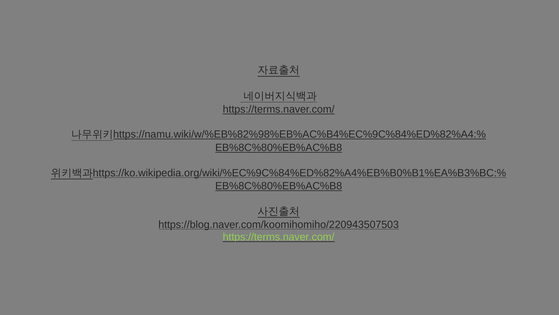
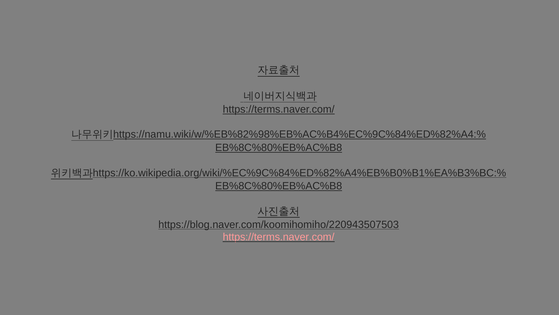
https://terms.naver.com/ colour: light green -> pink (279, 237)
